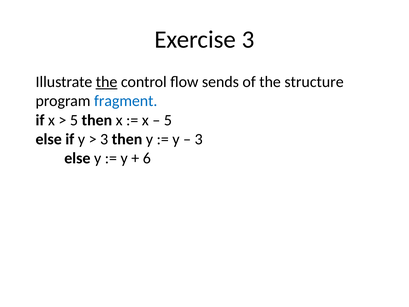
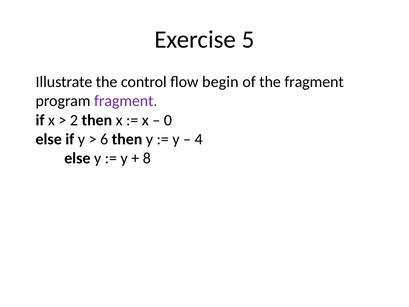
Exercise 3: 3 -> 5 (248, 40)
the underline: present -> none (107, 82)
sends: sends -> begin (220, 82)
the structure: structure -> fragment (314, 82)
fragment colour: blue -> purple (126, 101)
5: 5 -> 2 (74, 120)
5: 5 -> 0 (168, 120)
3: 3 -> 6 (104, 139)
3: 3 -> 4 (199, 139)
6: 6 -> 8 (147, 158)
